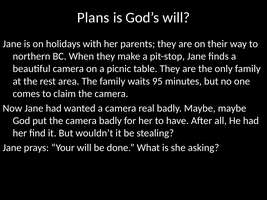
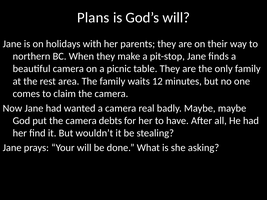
95: 95 -> 12 (157, 81)
camera badly: badly -> debts (110, 121)
